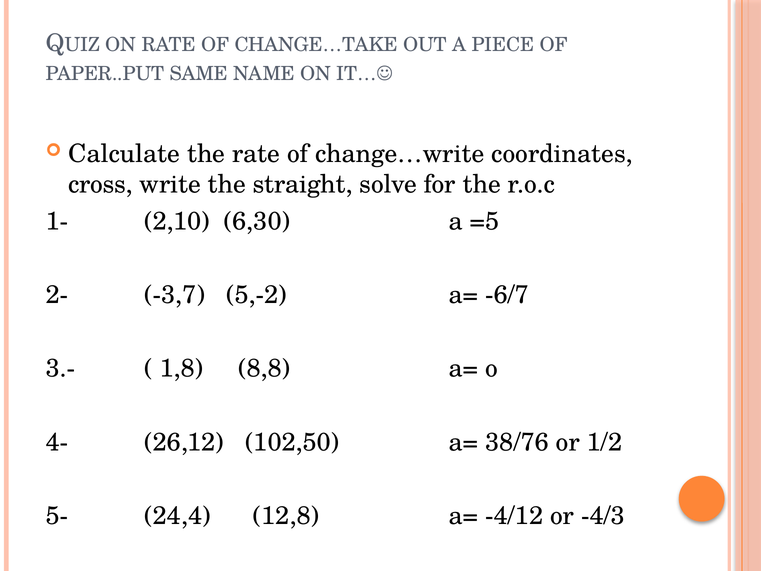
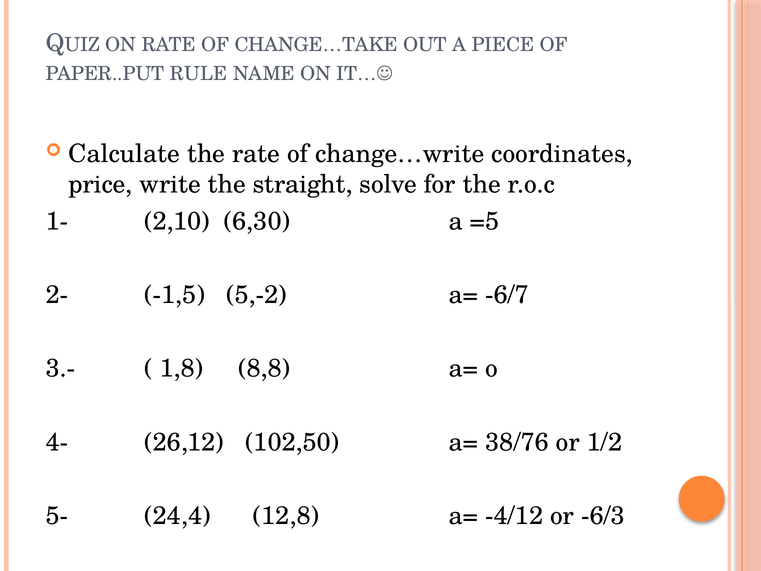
SAME: SAME -> RULE (199, 74)
cross: cross -> price (100, 184)
-3,7: -3,7 -> -1,5 (175, 295)
-4/3: -4/3 -> -6/3 (603, 516)
